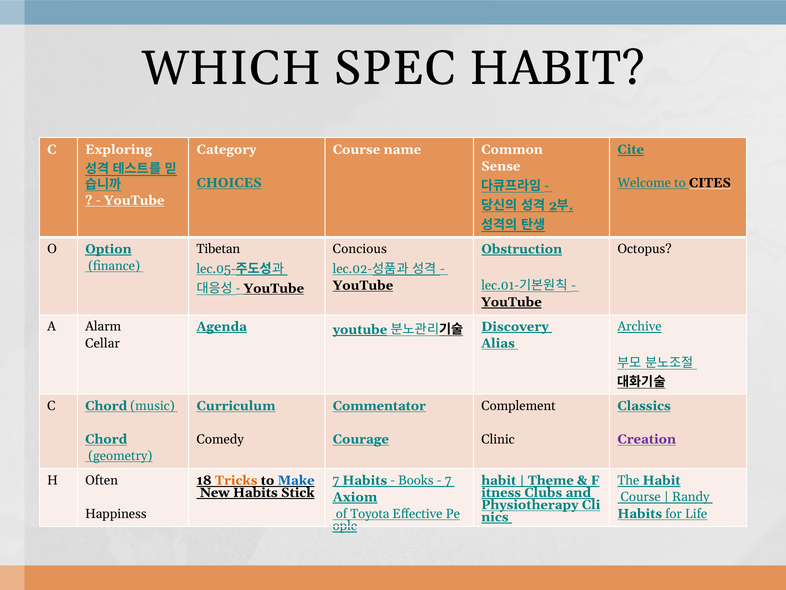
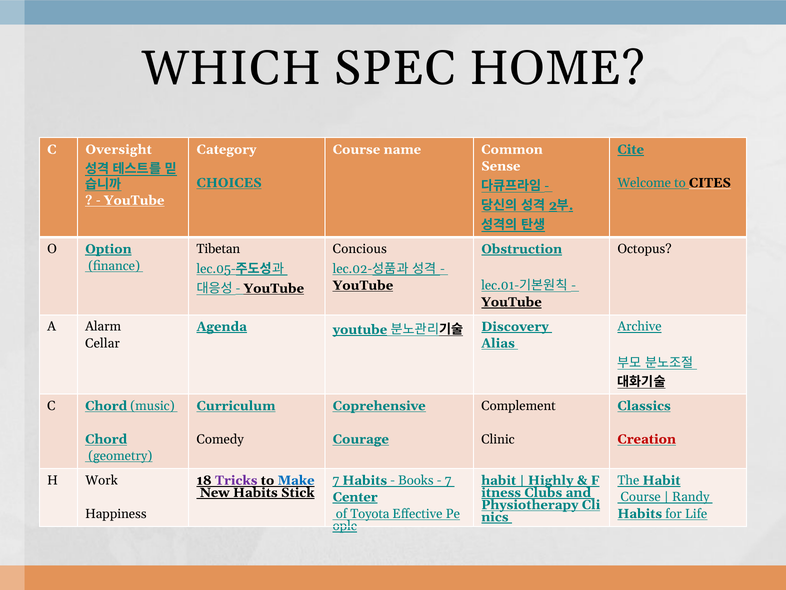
SPEC HABIT: HABIT -> HOME (557, 68)
Exploring: Exploring -> Oversight (119, 149)
Commentator: Commentator -> Coprehensive (379, 406)
Creation colour: purple -> red (647, 439)
Tricks colour: orange -> purple (236, 480)
Theme: Theme -> Highly (551, 480)
Often: Often -> Work (102, 480)
Axiom: Axiom -> Center (355, 497)
